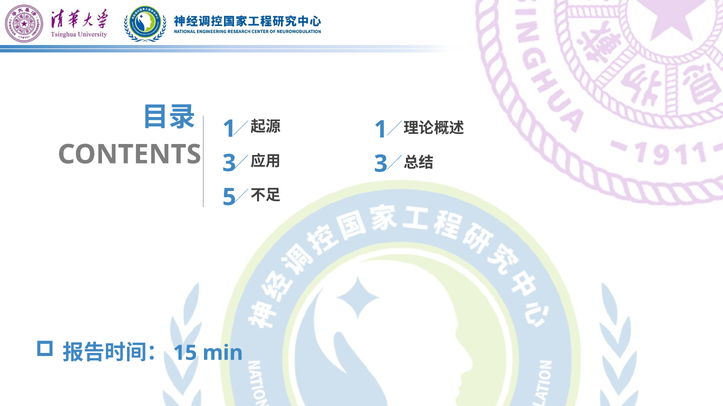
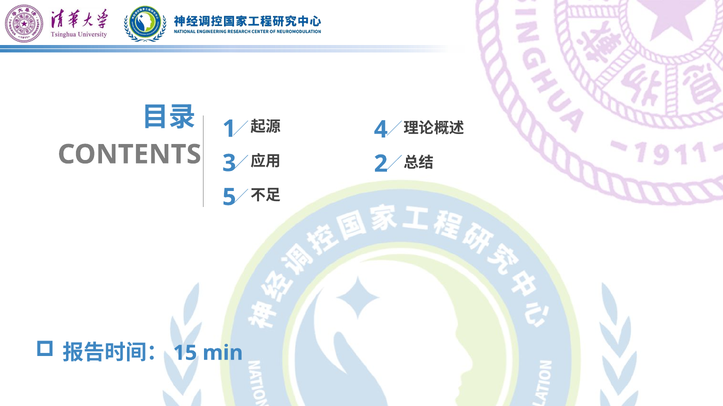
1: 1 -> 4 (381, 130)
3: 3 -> 2 (381, 164)
